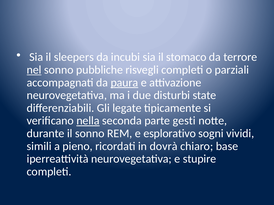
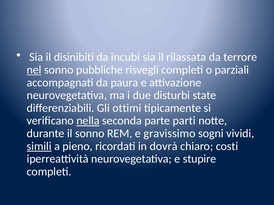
sleepers: sleepers -> disinibiti (74, 57)
stomaco: stomaco -> rilassata (186, 57)
paura underline: present -> none (124, 83)
legate: legate -> ottimi (127, 108)
gesti: gesti -> parti (184, 121)
esplorativo: esplorativo -> gravissimo (170, 134)
simili underline: none -> present (39, 146)
base: base -> costi (227, 146)
